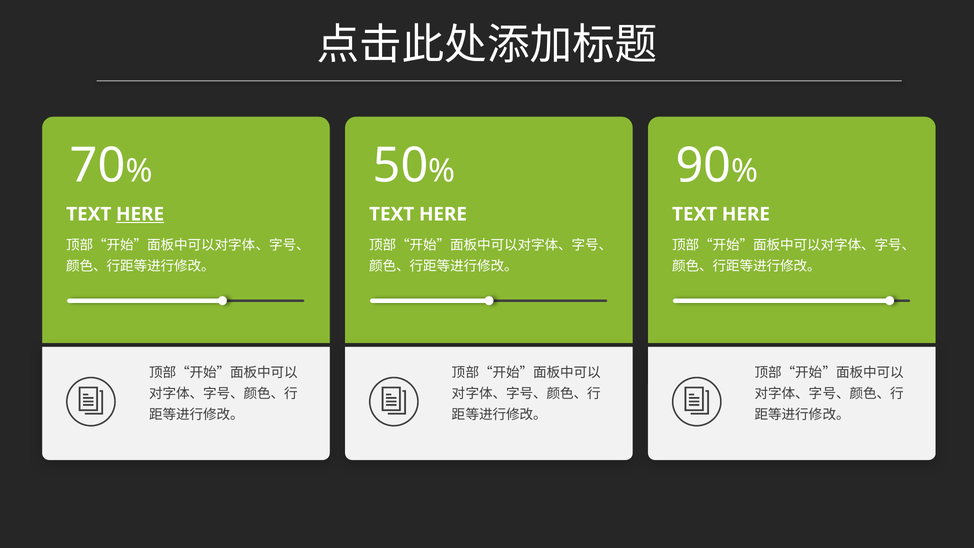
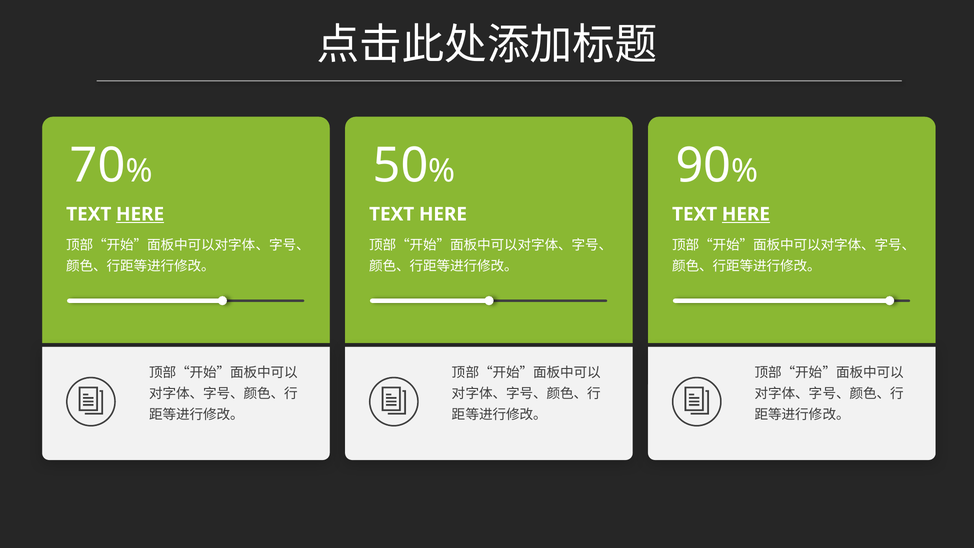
HERE underline: none -> present (746, 214)
